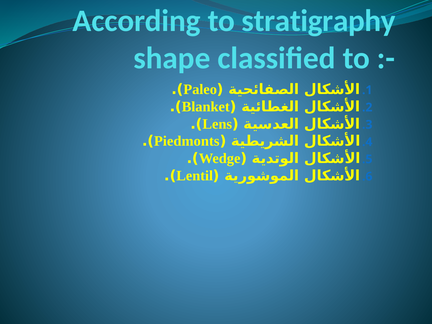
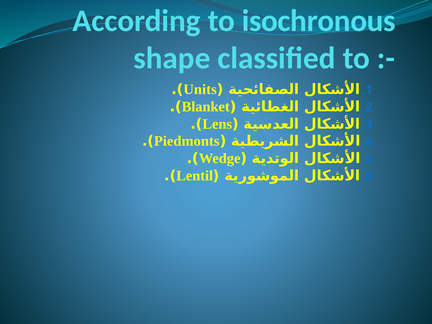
stratigraphy: stratigraphy -> isochronous (319, 21)
Paleo: Paleo -> Units (200, 89)
